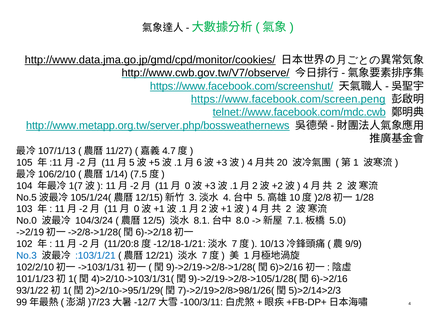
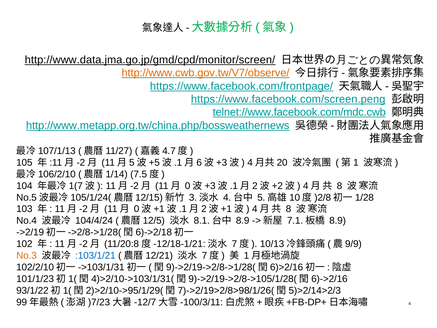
http://www.data.jma.go.jp/gmd/cpd/monitor/cookies/: http://www.data.jma.go.jp/gmd/cpd/monitor/cookies/ -> http://www.data.jma.go.jp/gmd/cpd/monitor/screen/ (150, 60)
http://www.cwb.gov.tw/V7/observe/ colour: black -> orange (206, 73)
https://www.facebook.com/screenshut/: https://www.facebook.com/screenshut/ -> https://www.facebook.com/frontpage/ (241, 86)
http://www.metapp.org.tw/server.php/bossweathernews: http://www.metapp.org.tw/server.php/bossweathernews -> http://www.metapp.org.tw/china.php/bossweathernews (158, 125)
2: 2 -> 8 (339, 186)
2: 2 -> 8 (288, 209)
No.0: No.0 -> No.4 (27, 221)
104/3/24: 104/3/24 -> 104/4/24 (94, 221)
8.0: 8.0 -> 8.9 (243, 221)
5.0: 5.0 -> 8.9 (338, 221)
No.3 colour: blue -> orange (27, 256)
